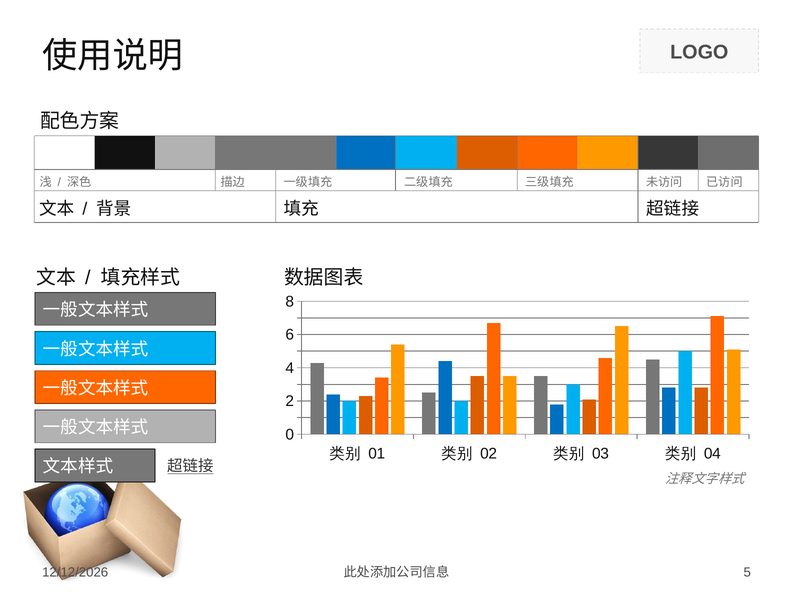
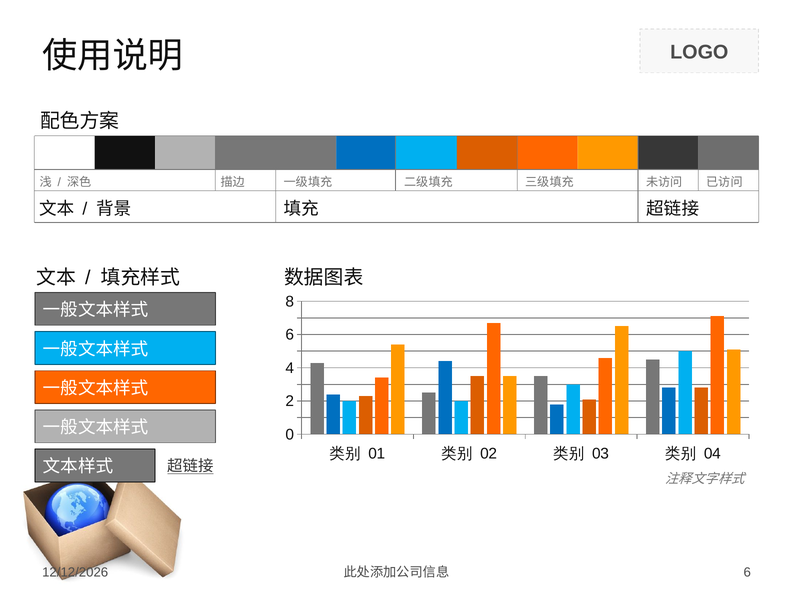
5: 5 -> 6 (747, 572)
